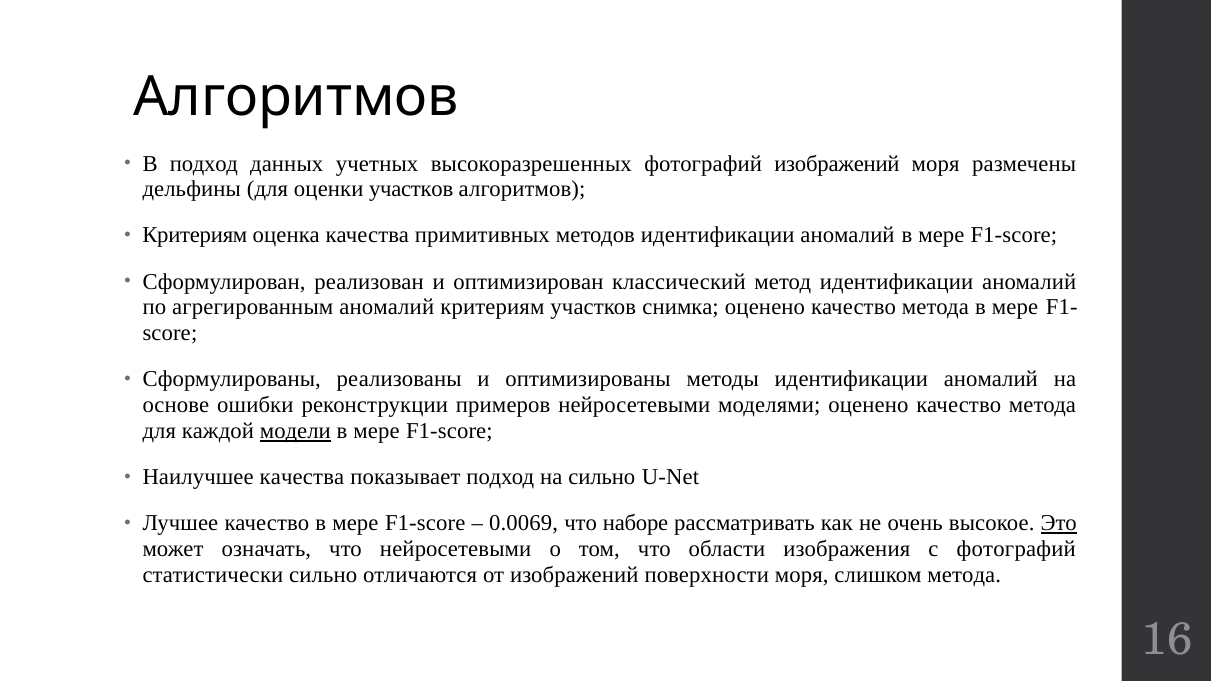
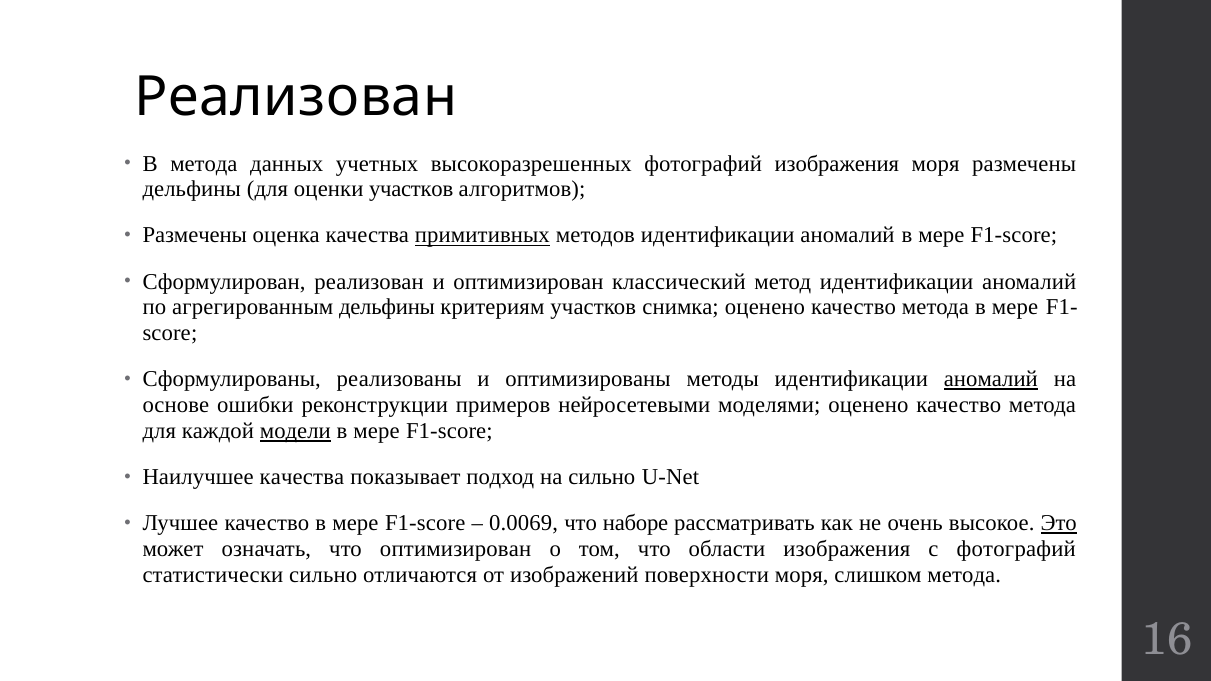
Алгоритмов: Алгоритмов -> Реализован (296, 97)
В подход: подход -> метода (204, 164)
фотографий изображений: изображений -> изображения (837, 164)
Критериям: Критериям -> Размечены (195, 236)
примитивных underline: none -> present (482, 236)
агрегированным аномалий: аномалий -> дельфины (387, 308)
аномалий underline: none -> present (991, 380)
что нейросетевыми: нейросетевыми -> оптимизирован (456, 549)
